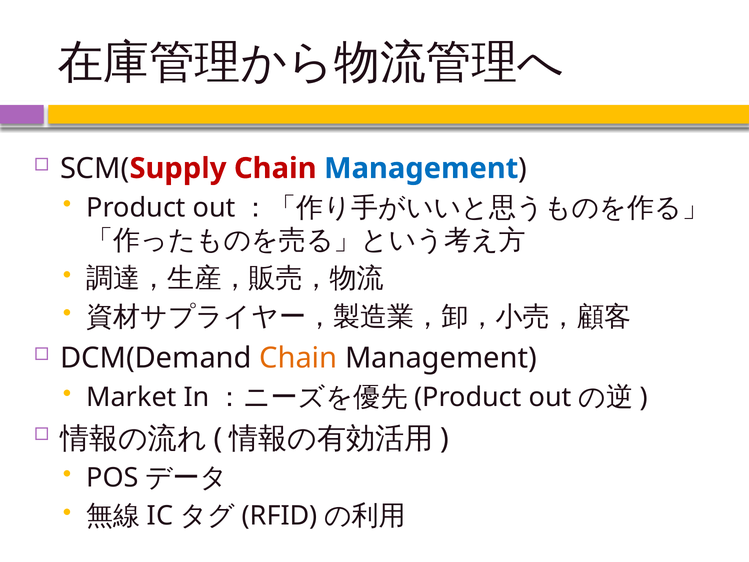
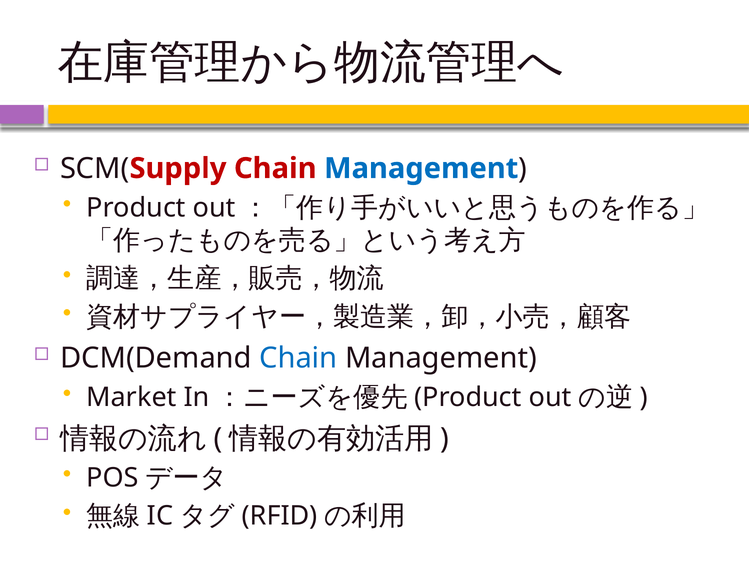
Chain colour: orange -> blue (298, 358)
